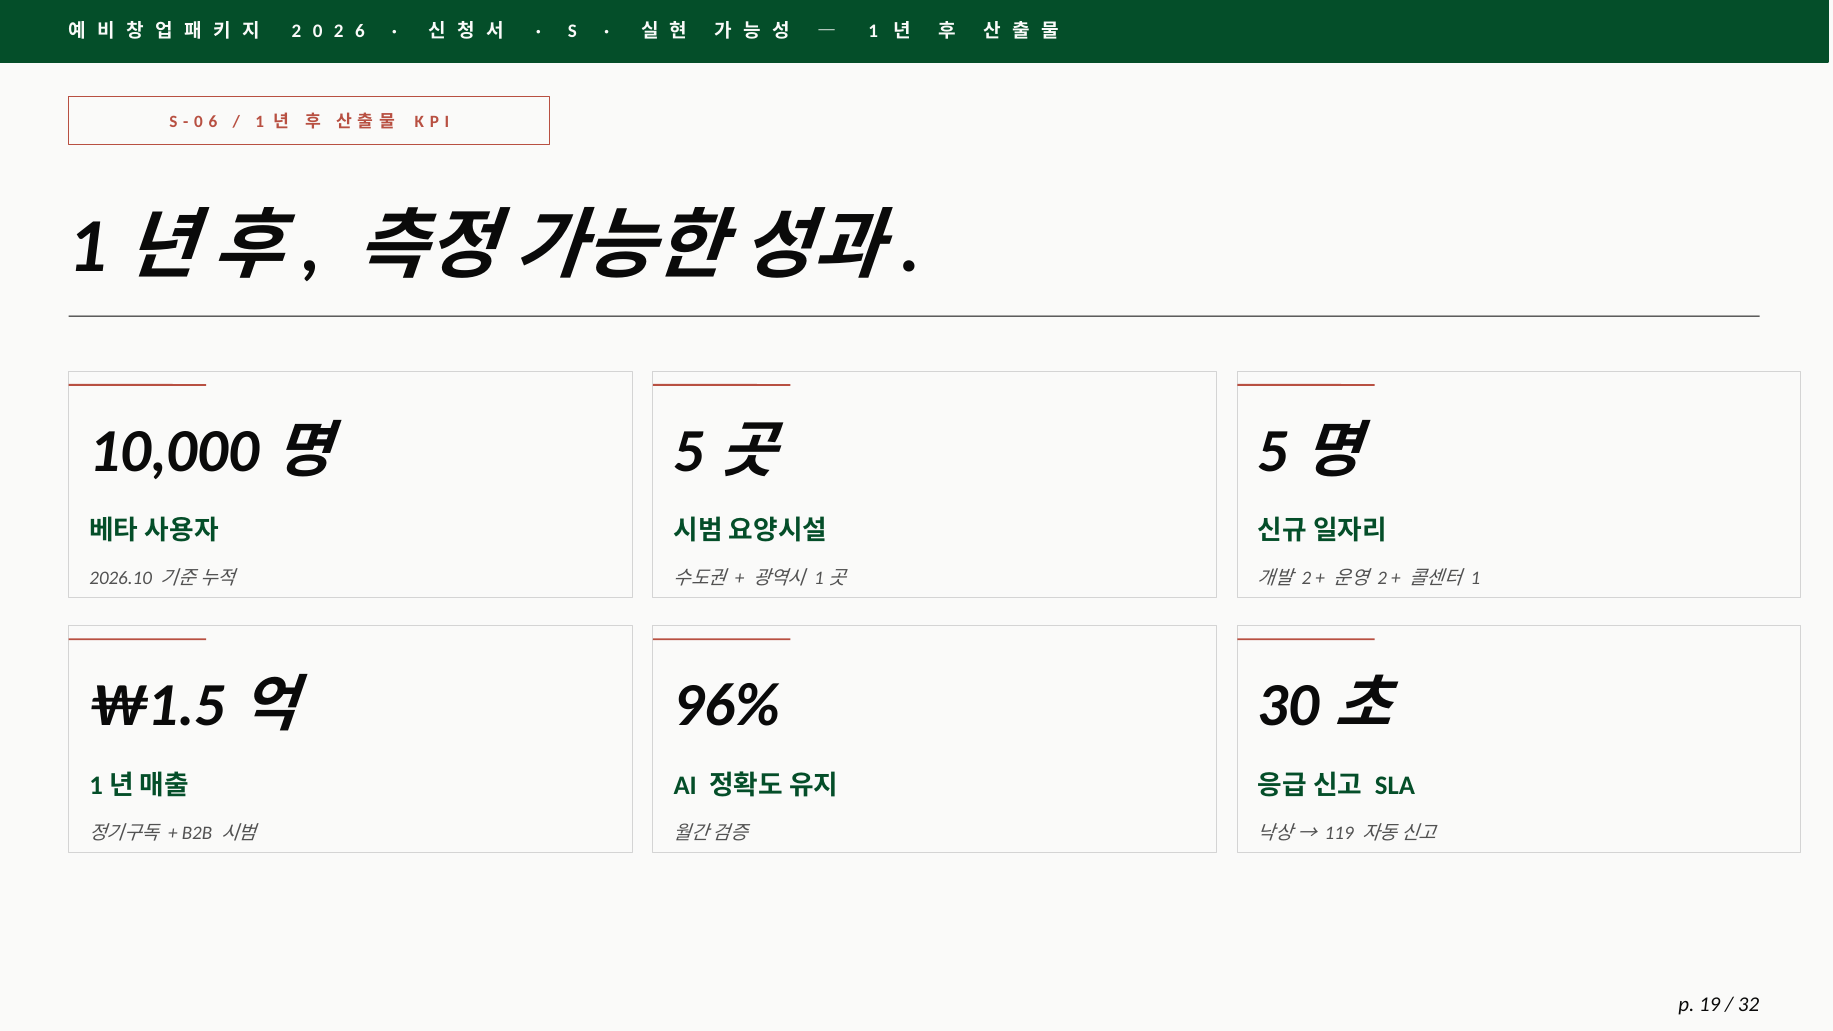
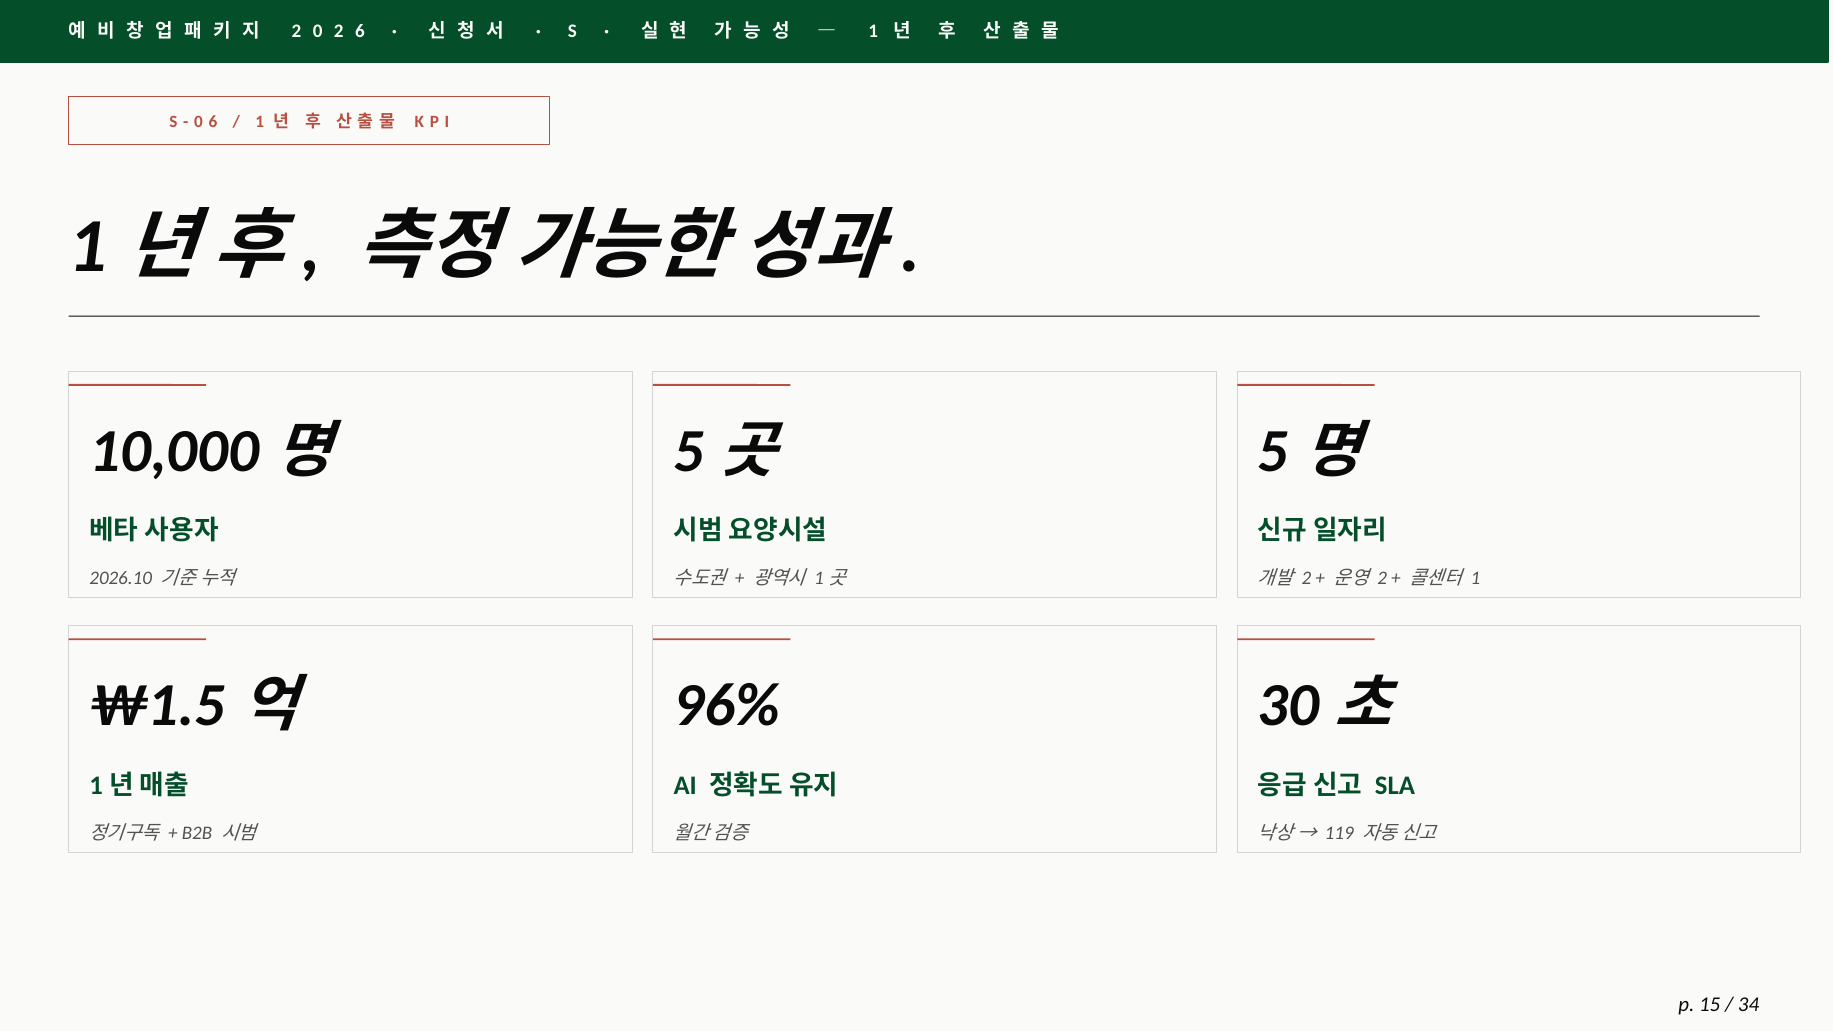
19: 19 -> 15 (1710, 1005)
32: 32 -> 34 (1749, 1005)
